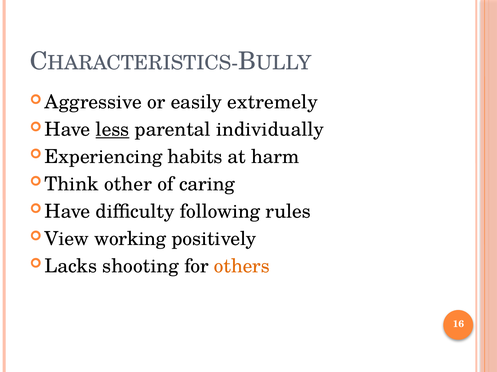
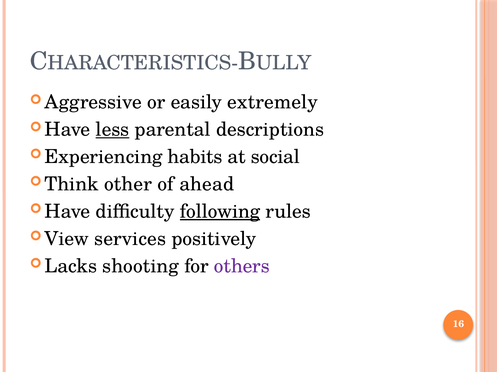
individually: individually -> descriptions (270, 130)
harm: harm -> social (275, 157)
caring: caring -> ahead (207, 184)
following underline: none -> present (220, 212)
working: working -> services (130, 239)
others colour: orange -> purple (242, 267)
